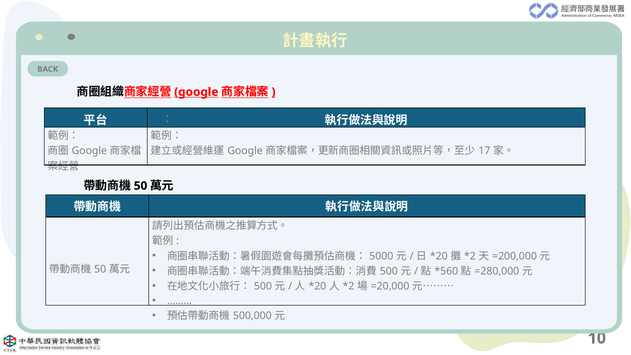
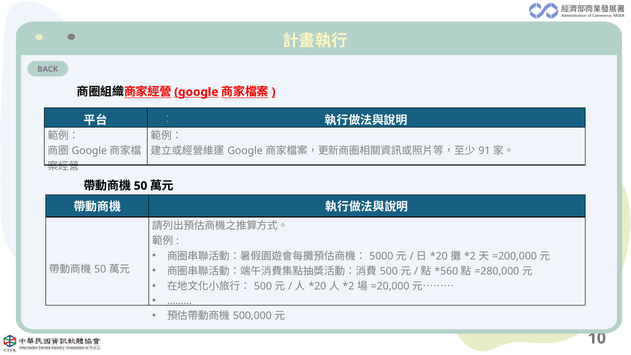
17: 17 -> 91 (484, 151)
